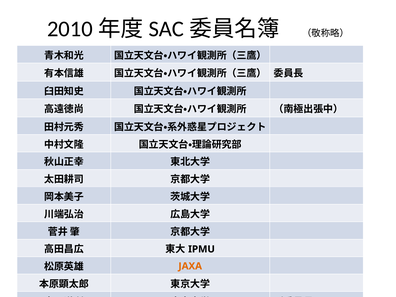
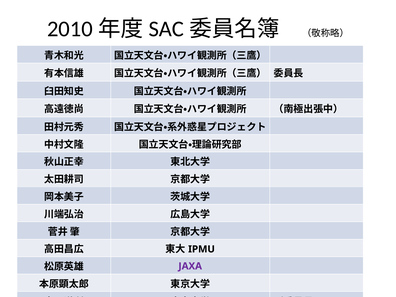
JAXA colour: orange -> purple (190, 266)
